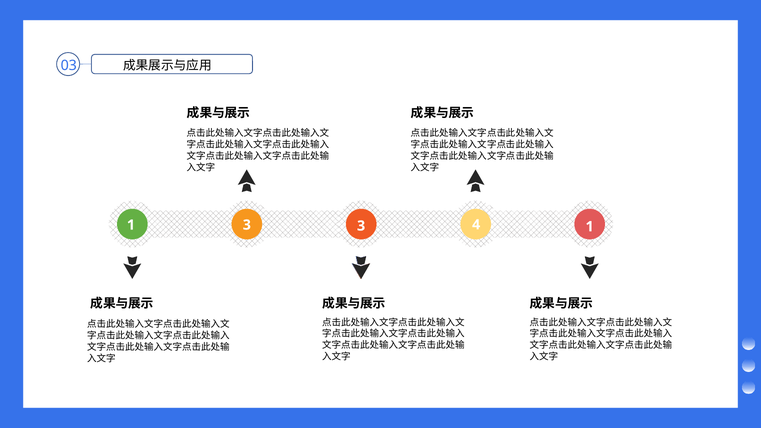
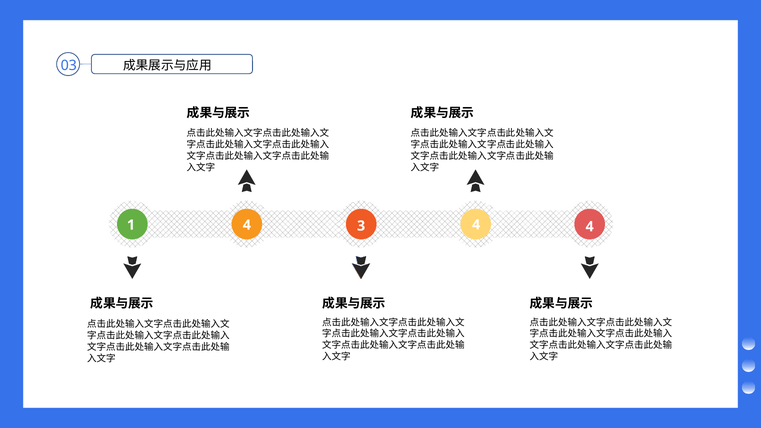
1 3: 3 -> 4 (247, 225)
4 1: 1 -> 4 (590, 227)
